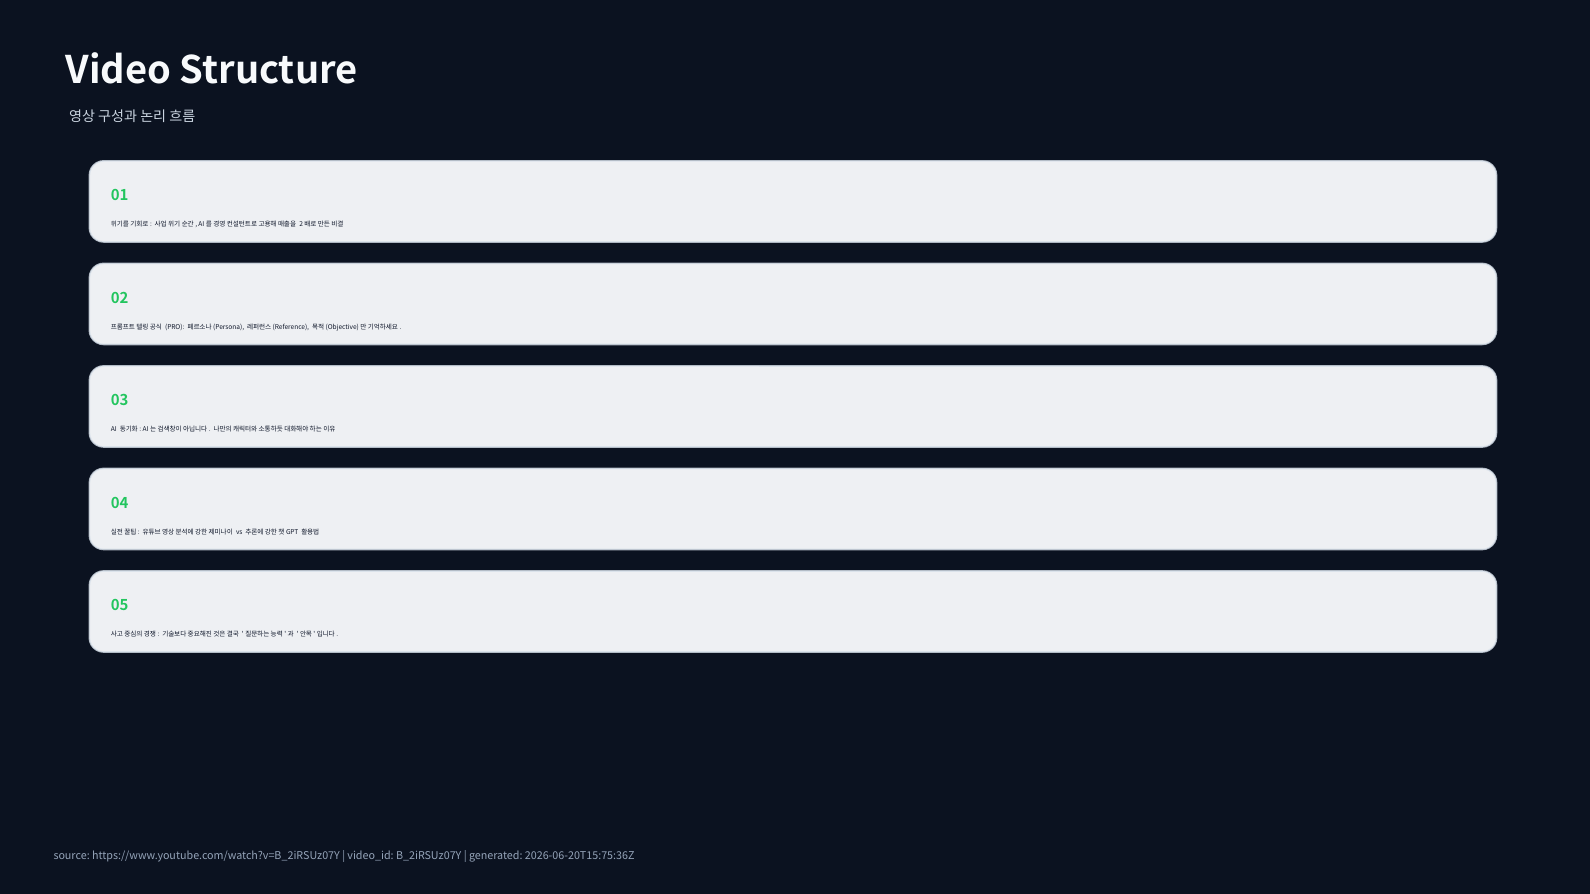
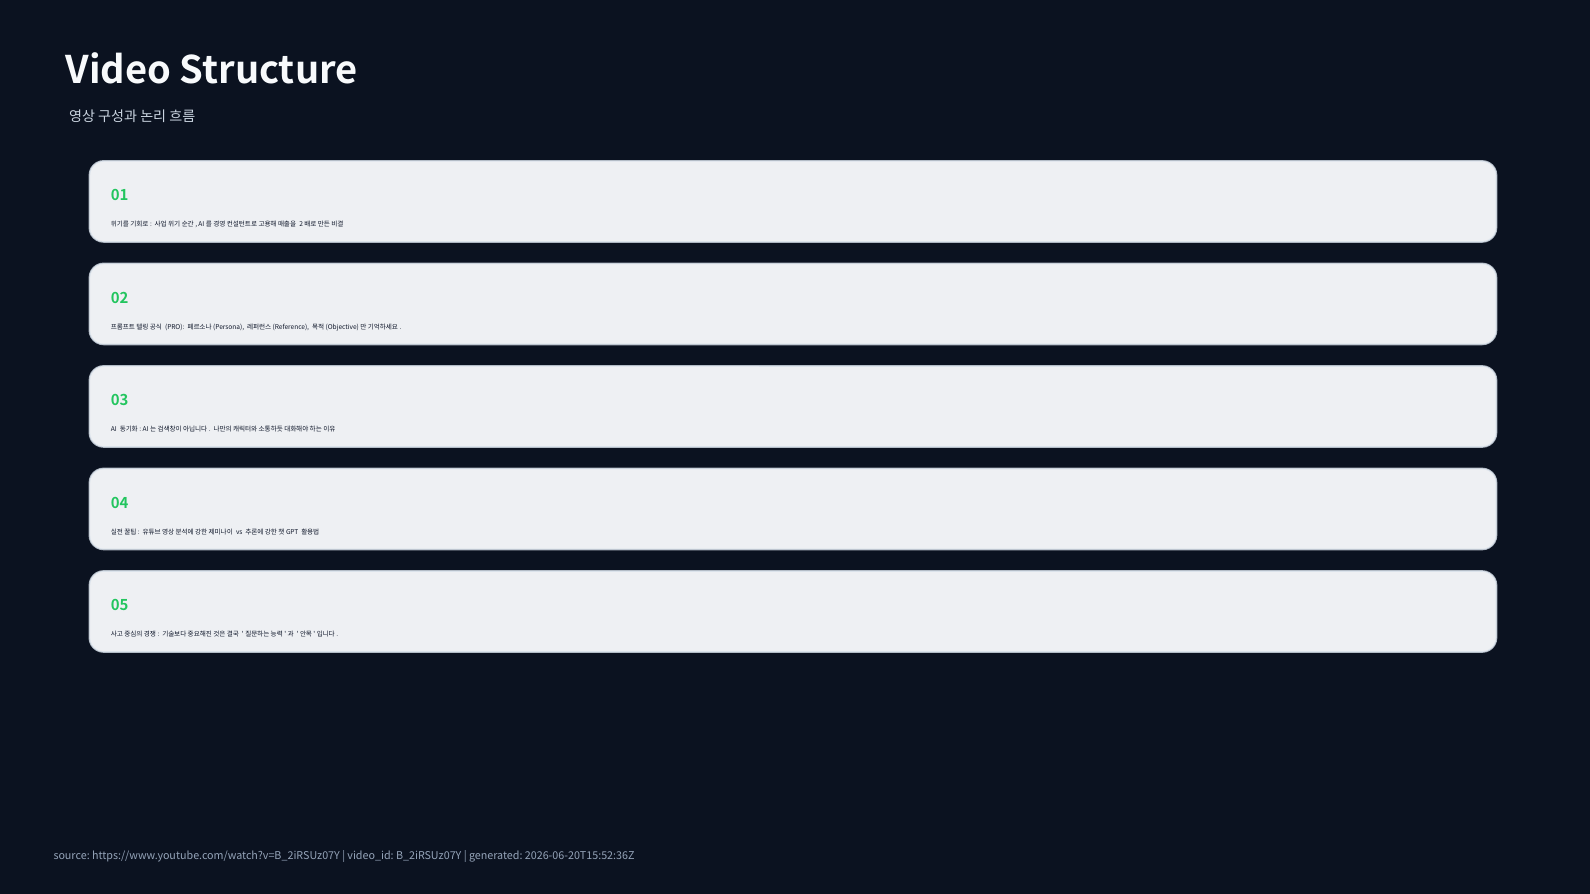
2026-06-20T15:75:36Z: 2026-06-20T15:75:36Z -> 2026-06-20T15:52:36Z (580, 856)
